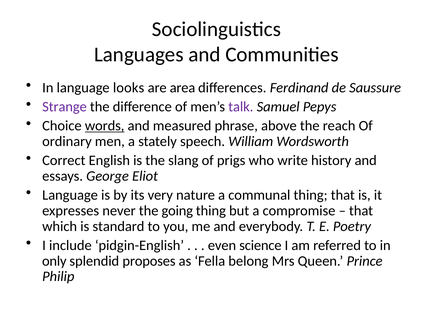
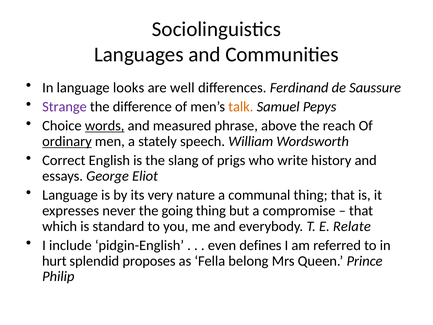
area: area -> well (182, 88)
talk colour: purple -> orange (241, 107)
ordinary underline: none -> present (67, 141)
Poetry: Poetry -> Relate (352, 226)
science: science -> defines (260, 245)
only: only -> hurt (54, 261)
